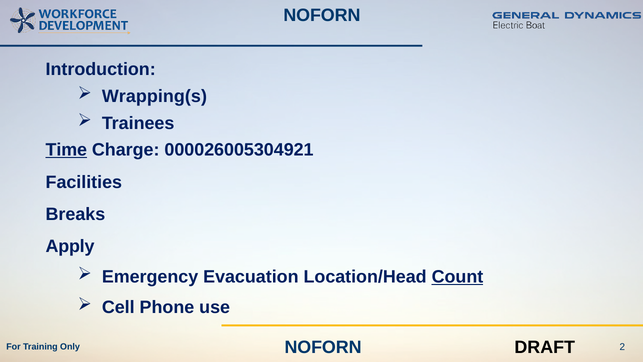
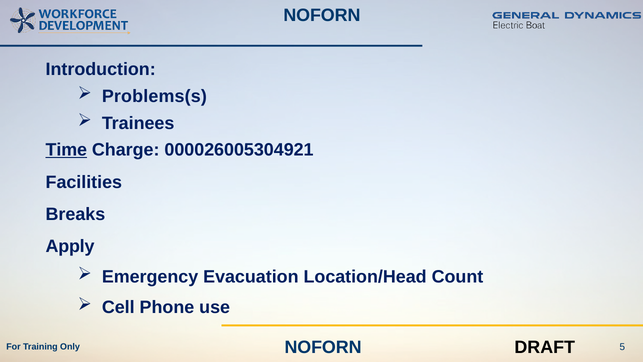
Wrapping(s: Wrapping(s -> Problems(s (154, 96)
Count underline: present -> none (457, 277)
2: 2 -> 5 (622, 347)
